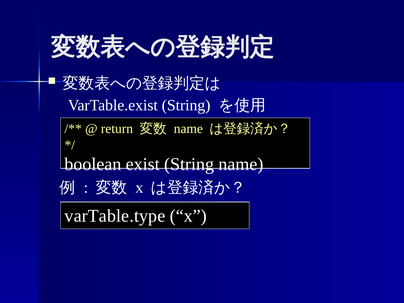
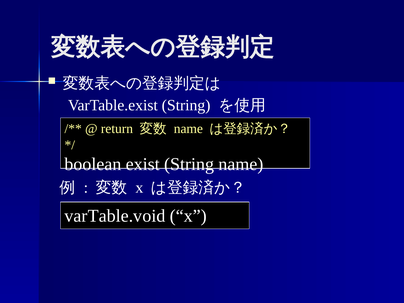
varTable.type: varTable.type -> varTable.void (115, 216)
